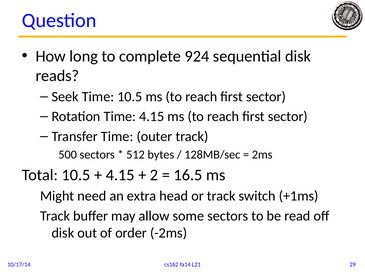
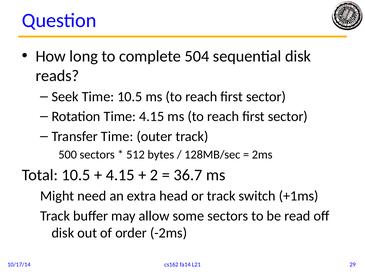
924: 924 -> 504 (197, 56)
16.5: 16.5 -> 36.7 (188, 175)
